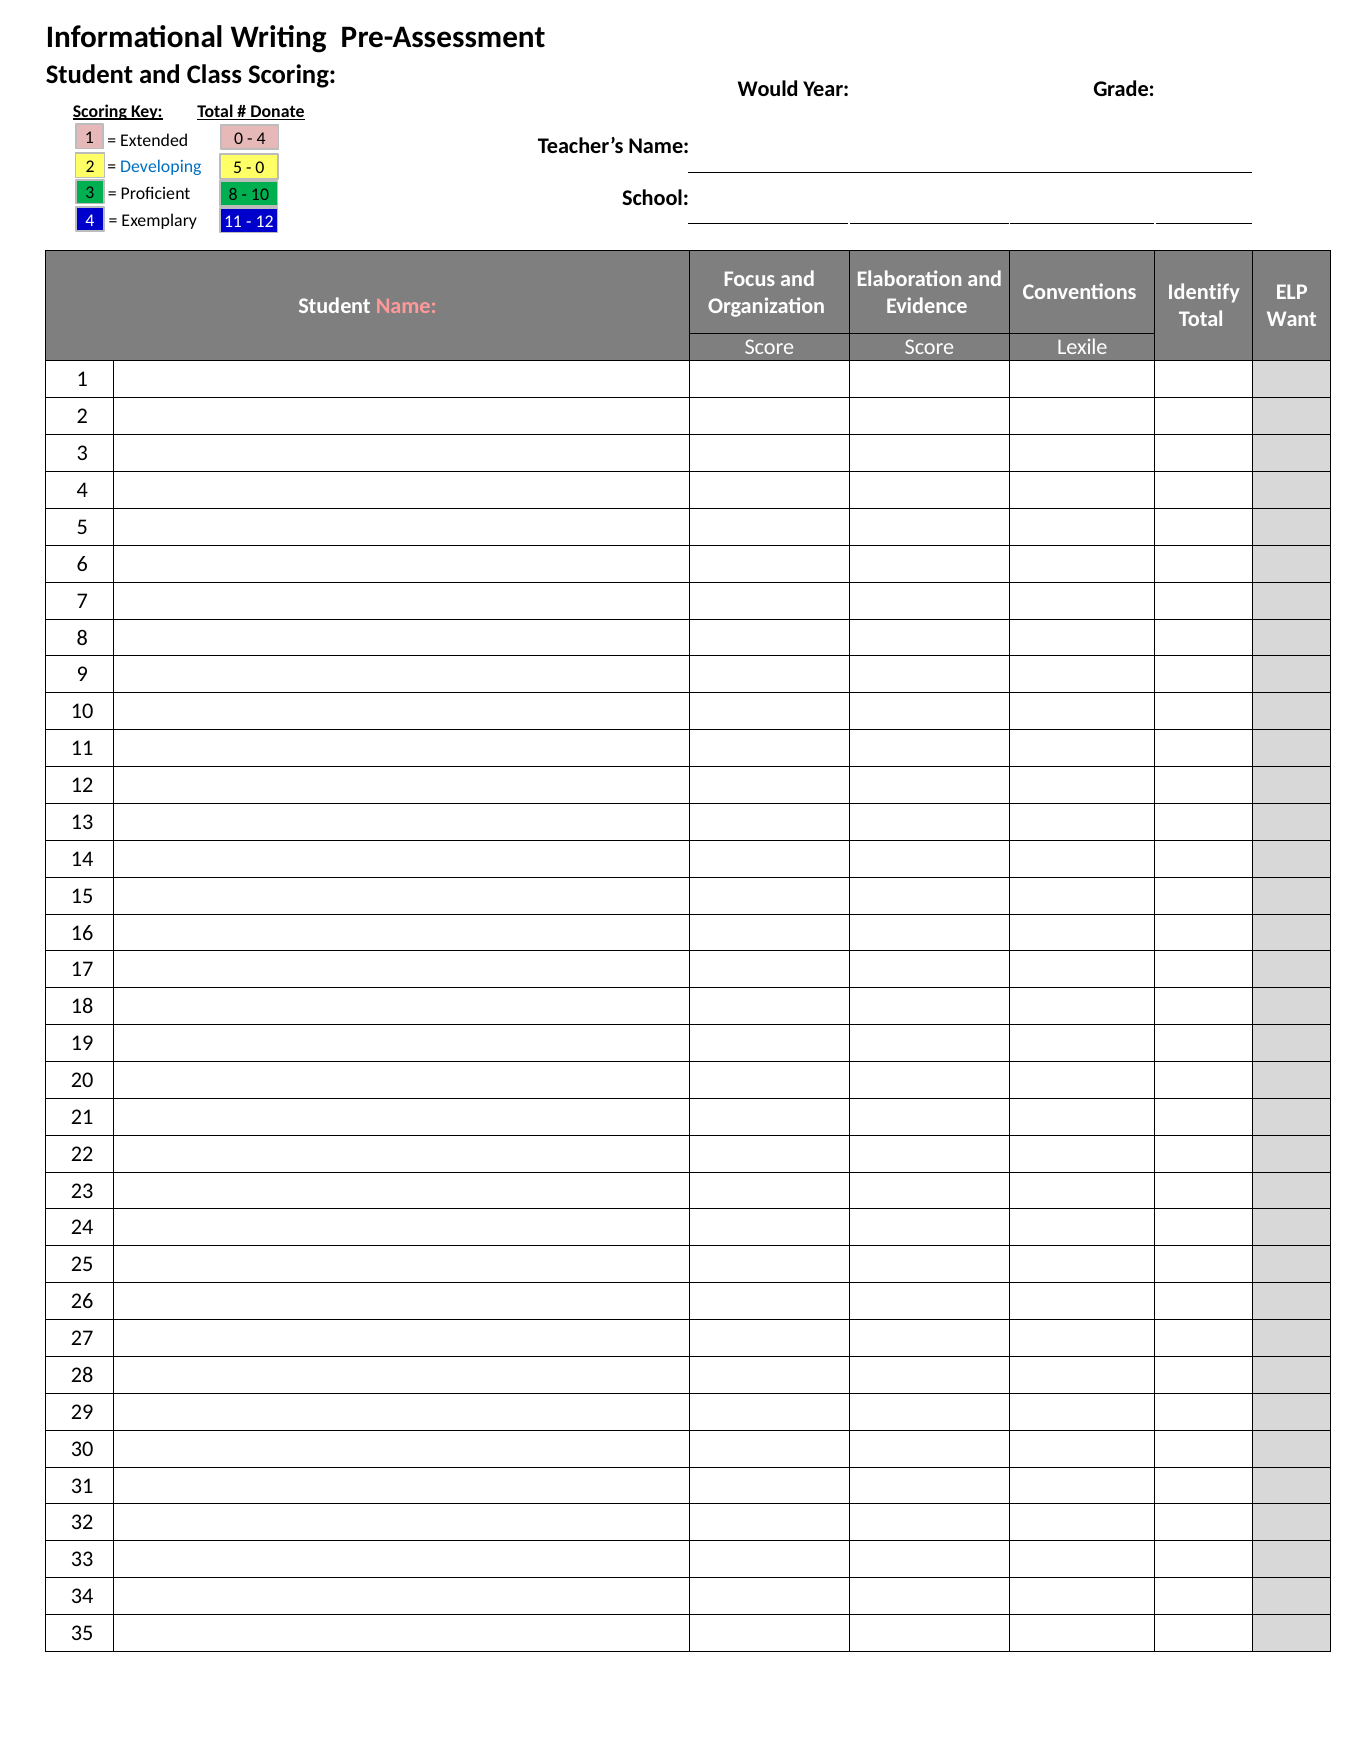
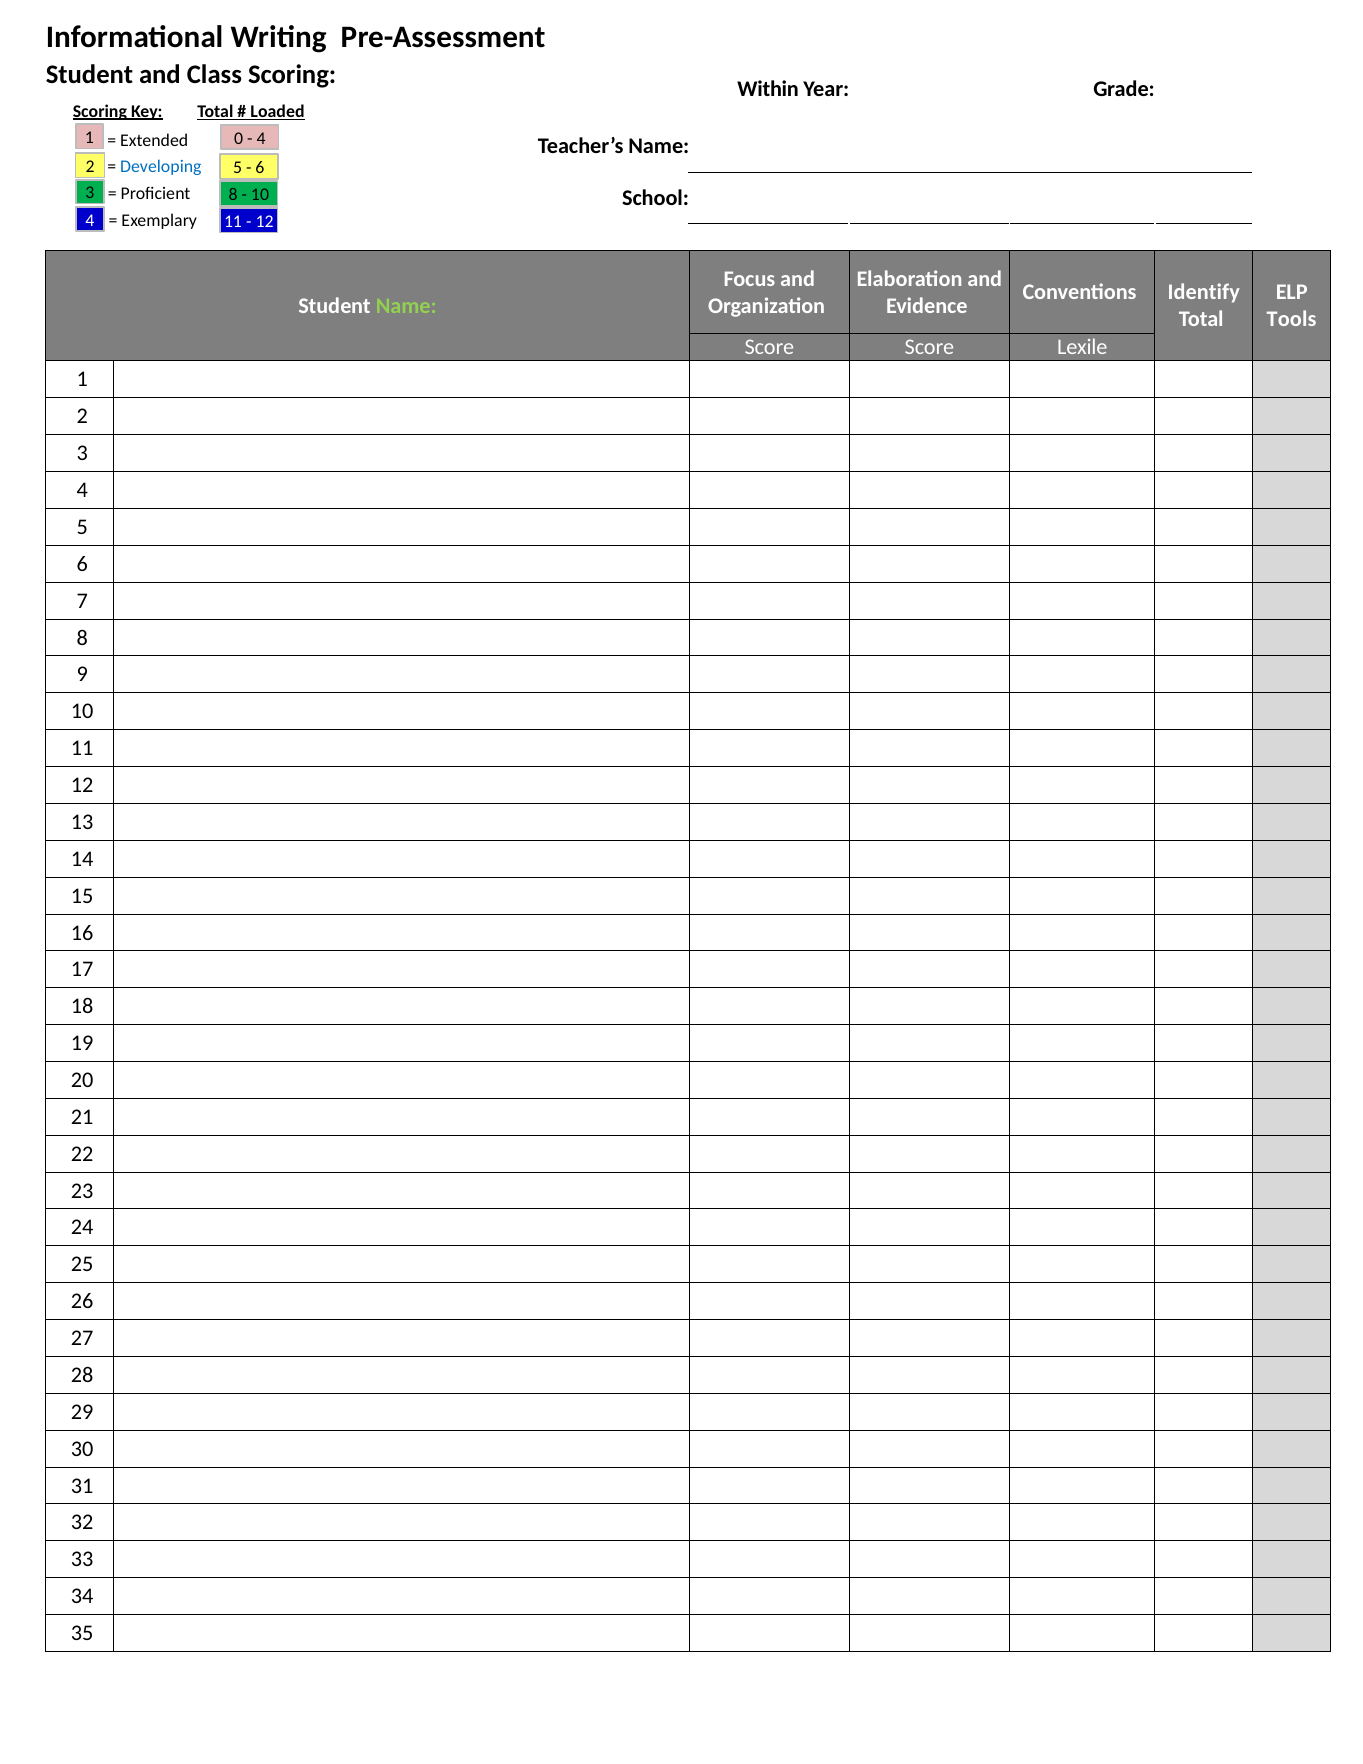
Would: Would -> Within (768, 89)
Donate: Donate -> Loaded (278, 112)
0: 0 -> 6 (260, 168)
Name colour: pink -> light green (406, 306)
Want: Want -> Tools (1292, 320)
